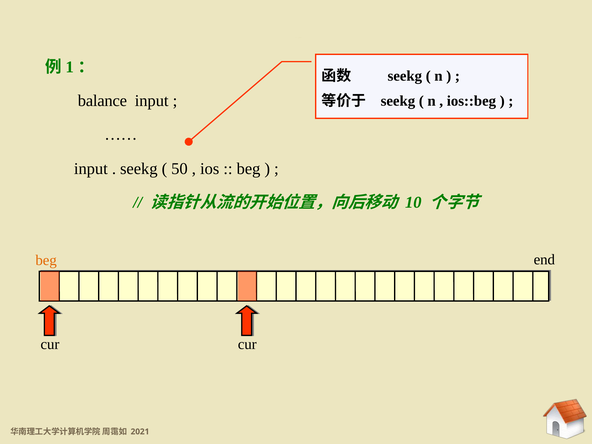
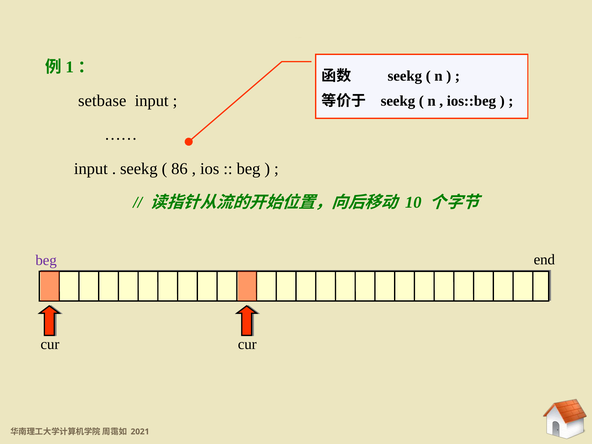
balance: balance -> setbase (102, 101)
50: 50 -> 86 (179, 169)
beg colour: orange -> purple (46, 260)
